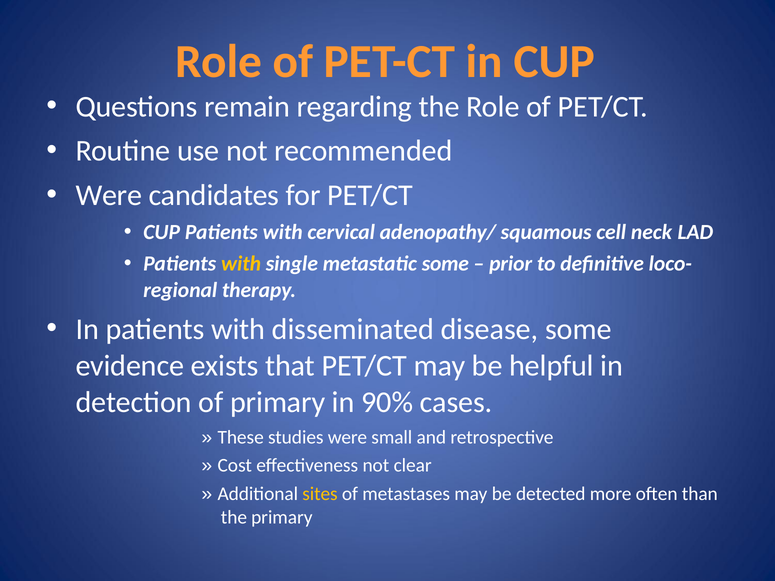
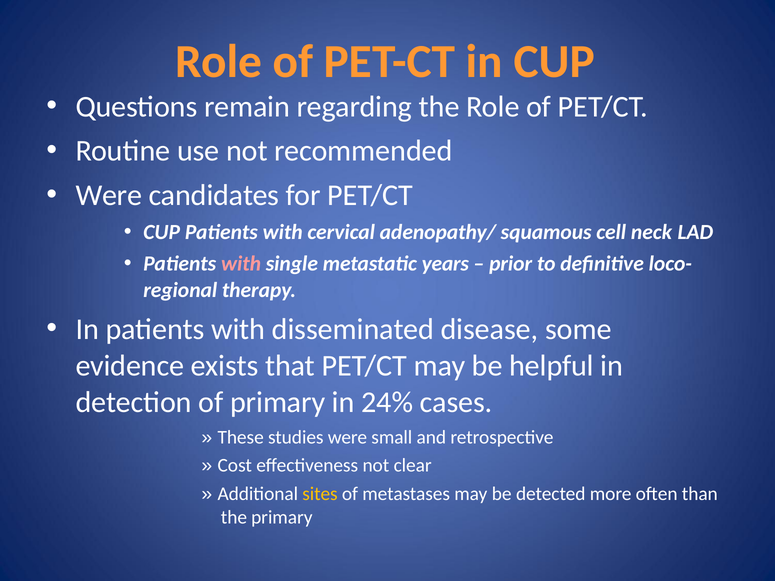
with colour: yellow -> pink (241, 264)
metastatic some: some -> years (445, 264)
90%: 90% -> 24% (387, 402)
